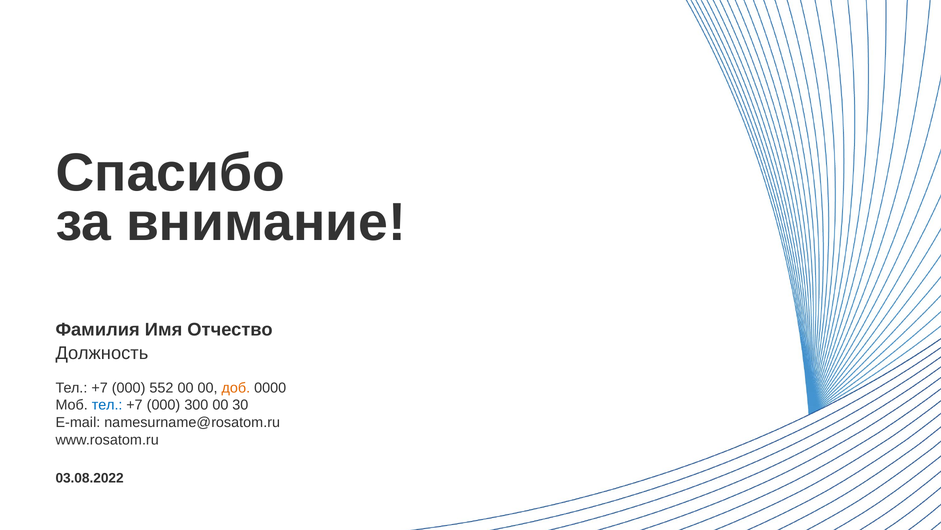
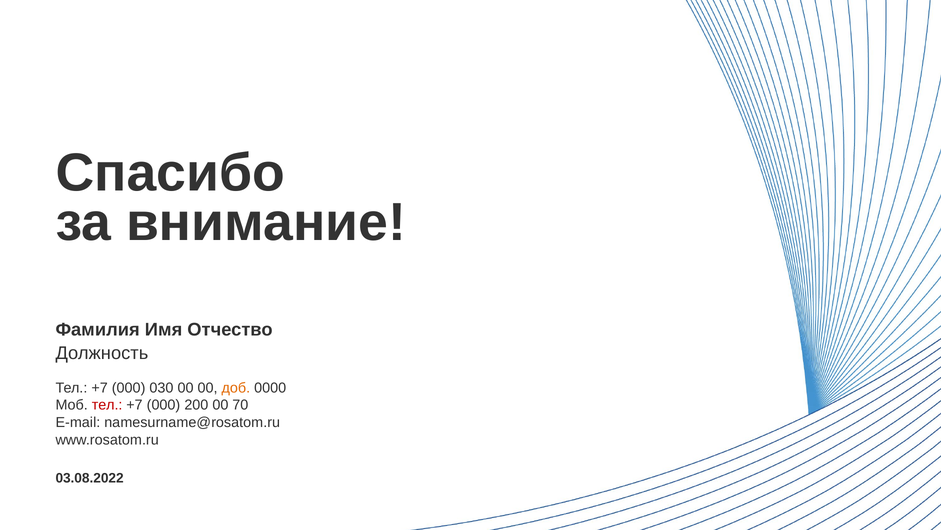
552: 552 -> 030 (161, 388)
тел colour: blue -> red (107, 405)
300: 300 -> 200 (196, 405)
30: 30 -> 70 (240, 405)
